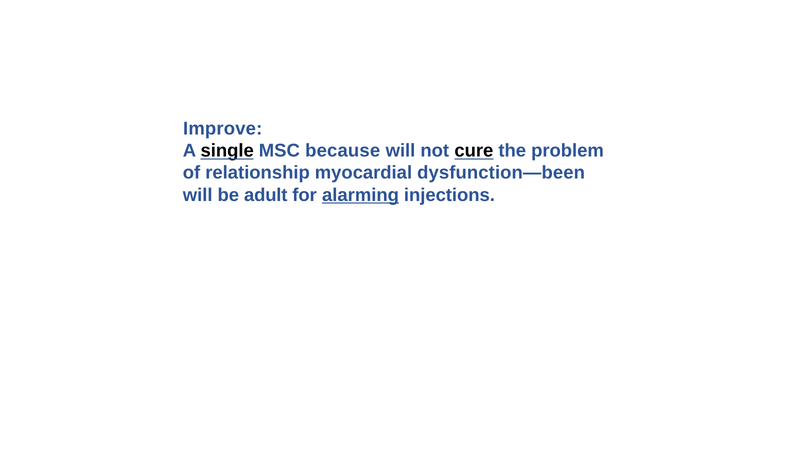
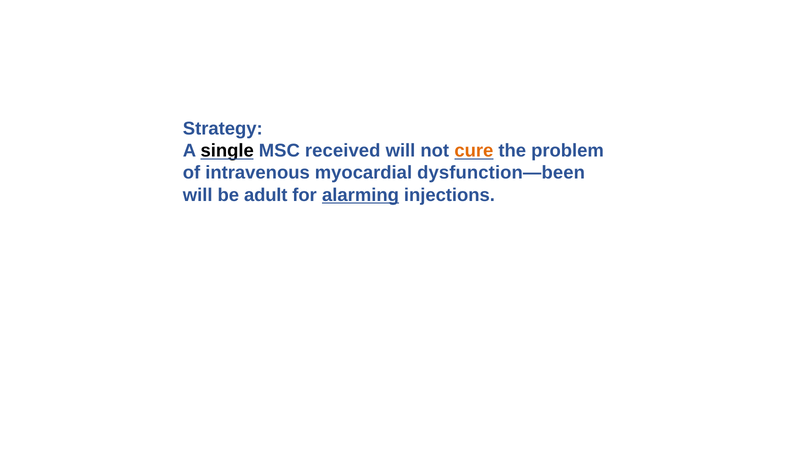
Improve: Improve -> Strategy (223, 129)
because: because -> received (343, 151)
cure colour: black -> orange (474, 151)
relationship: relationship -> intravenous (258, 173)
